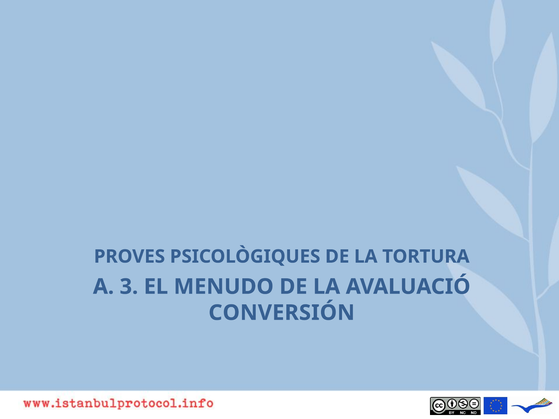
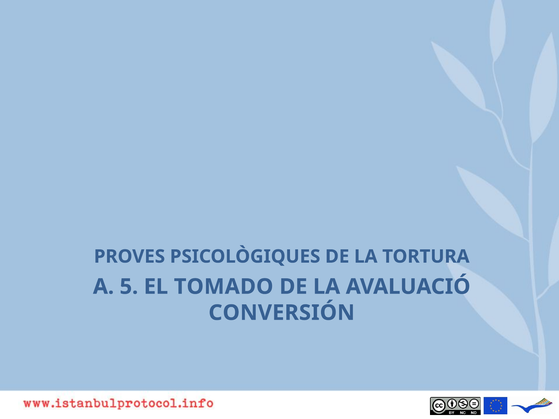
3: 3 -> 5 (129, 287)
MENUDO: MENUDO -> TOMADO (224, 287)
